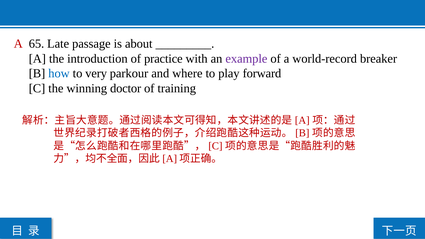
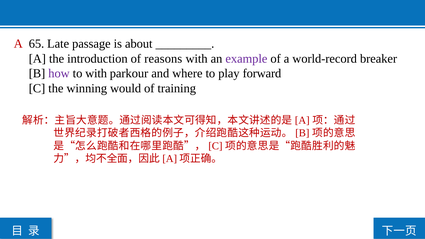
practice: practice -> reasons (163, 59)
how colour: blue -> purple (59, 73)
to very: very -> with (96, 73)
doctor: doctor -> would (126, 88)
